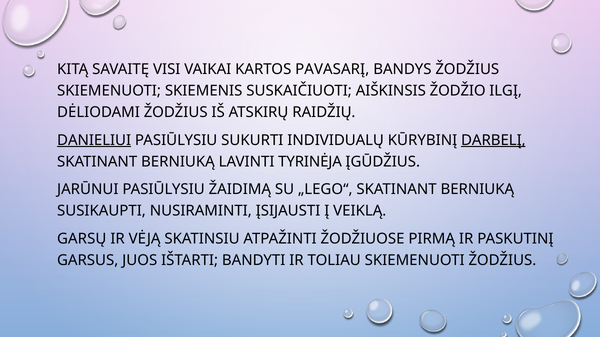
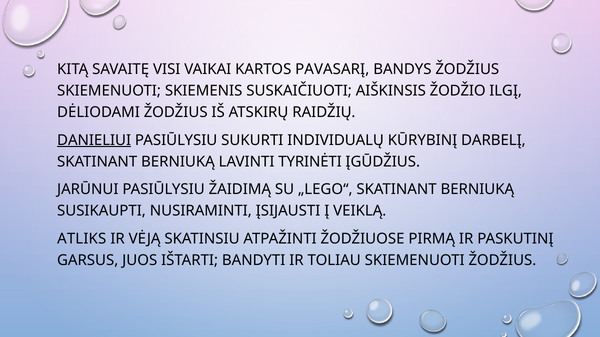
DARBELĮ underline: present -> none (493, 140)
TYRINĖJA: TYRINĖJA -> TYRINĖTI (310, 162)
GARSŲ: GARSŲ -> ATLIKS (82, 239)
